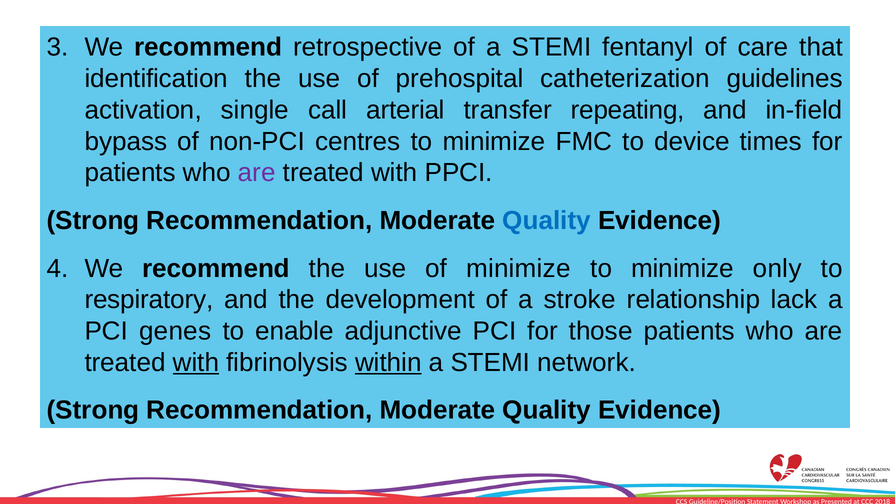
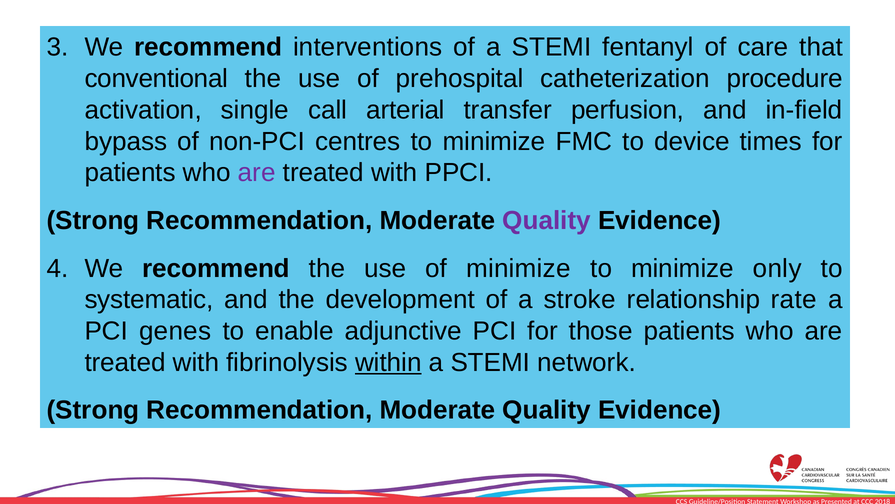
retrospective: retrospective -> interventions (368, 47)
identification: identification -> conventional (156, 79)
guidelines: guidelines -> procedure (785, 79)
repeating: repeating -> perfusion (628, 110)
Quality colour: blue -> purple (547, 220)
respiratory: respiratory -> systematic (149, 299)
lack: lack -> rate (794, 299)
with underline: present -> none (196, 362)
